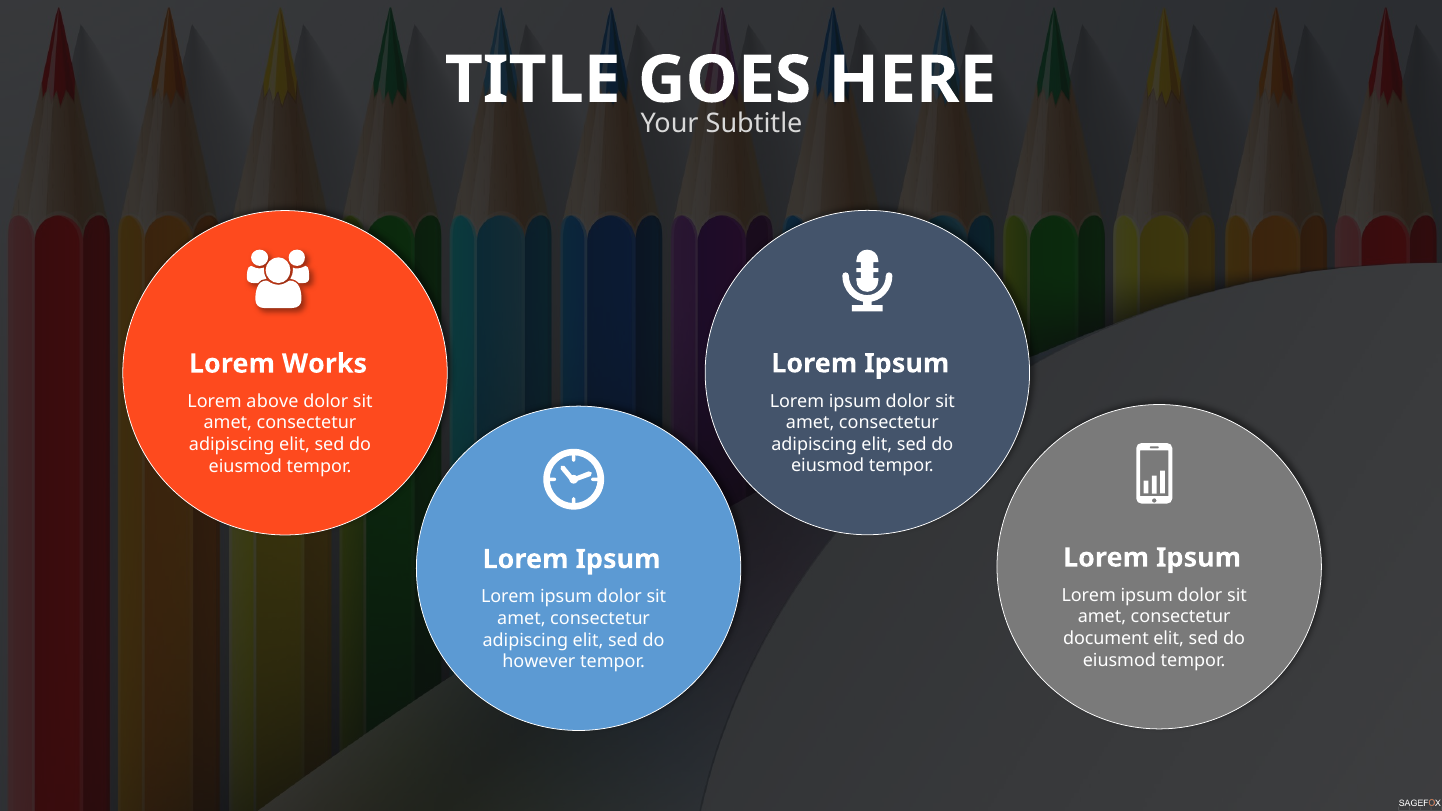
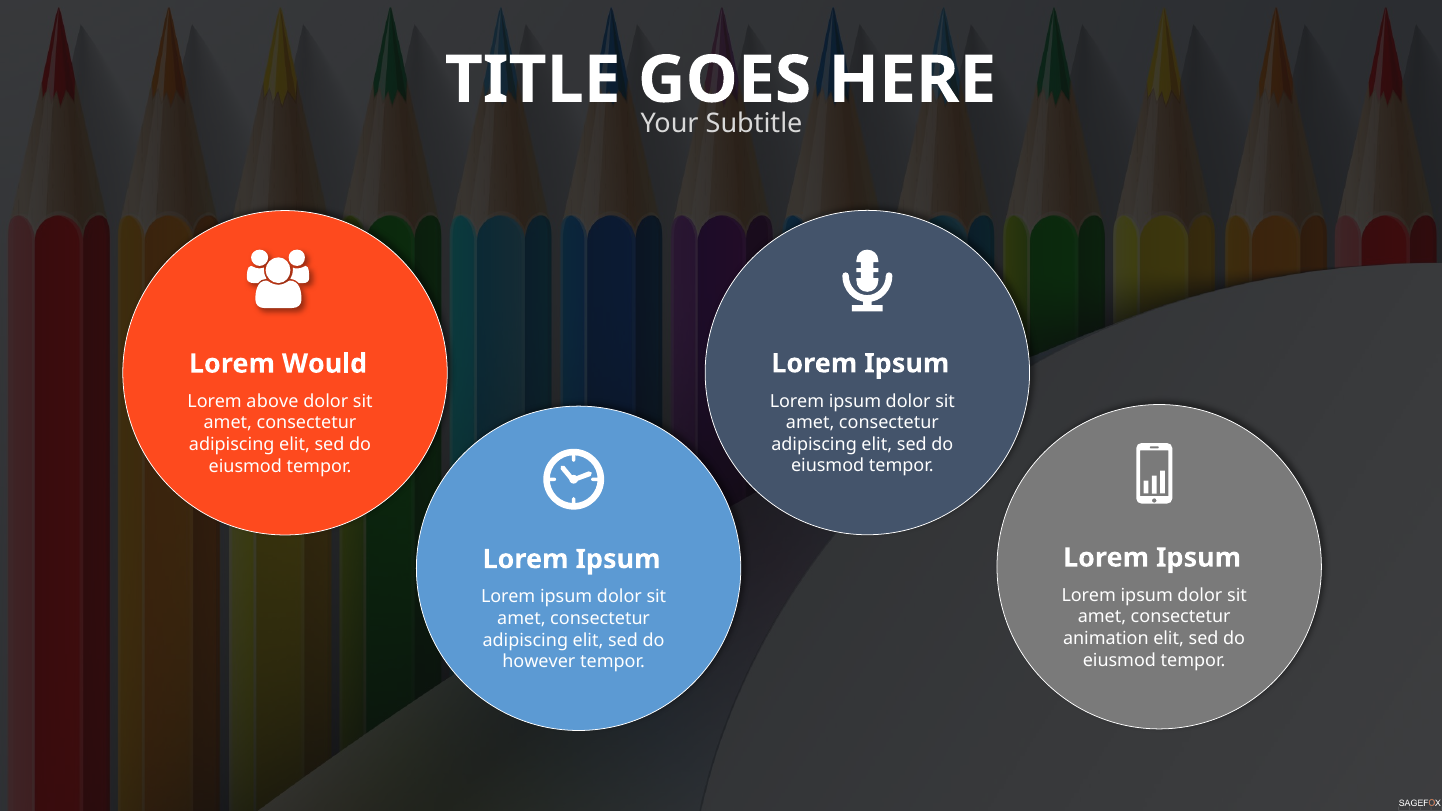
Works: Works -> Would (325, 364)
document: document -> animation (1106, 639)
